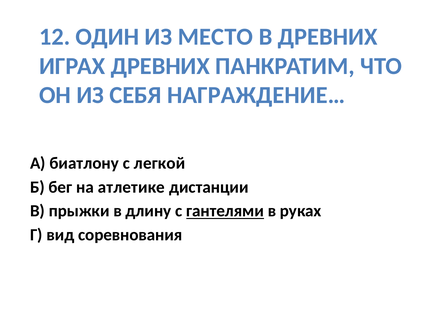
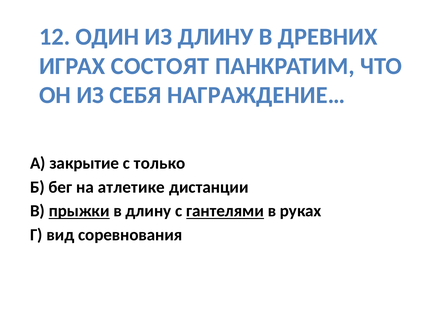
ИЗ МЕСТО: МЕСТО -> ДЛИНУ (216, 37)
ИГРАХ ДРЕВНИХ: ДРЕВНИХ -> СОСТОЯТ (160, 66)
биатлону: биатлону -> закрытие (84, 163)
легкой: легкой -> только (160, 163)
прыжки underline: none -> present (79, 211)
